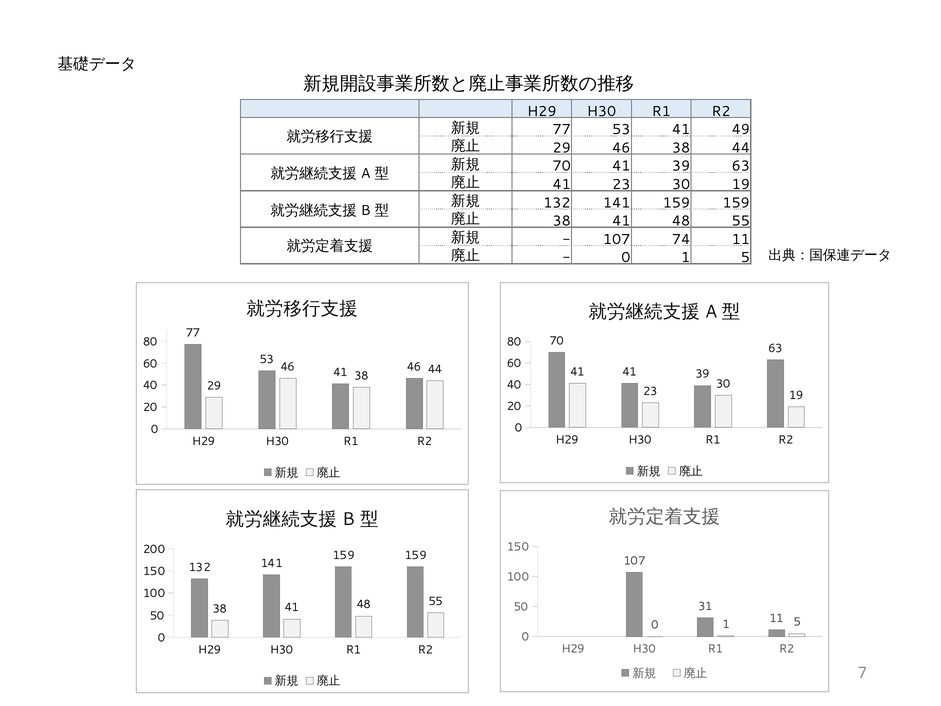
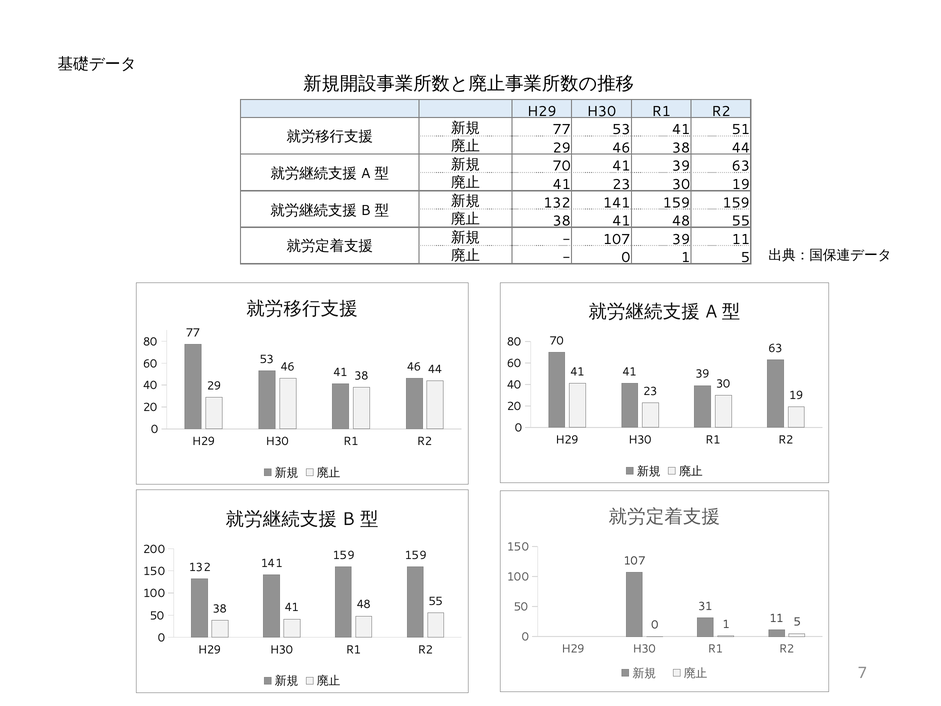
49: 49 -> 51 (741, 130)
107 74: 74 -> 39 (681, 239)
